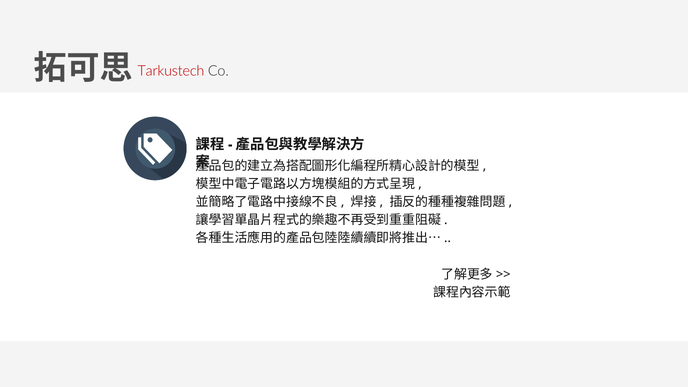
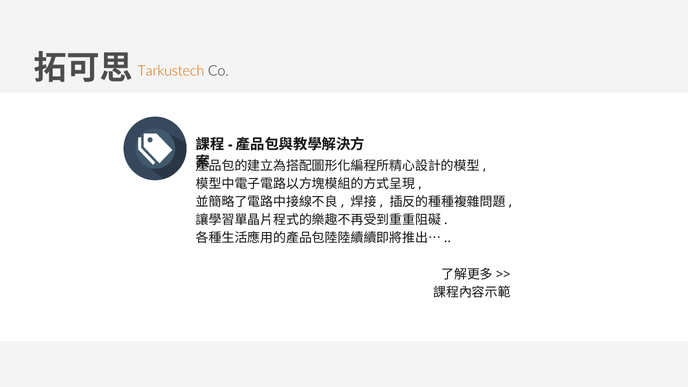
Tarkustech colour: red -> orange (171, 71)
